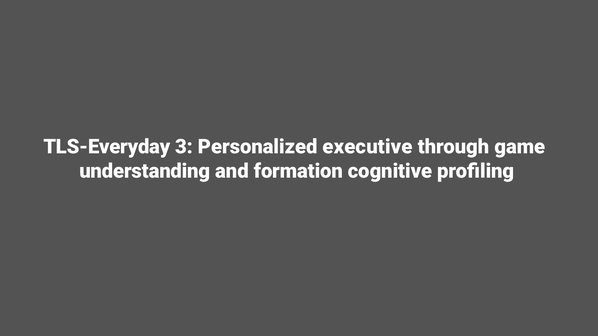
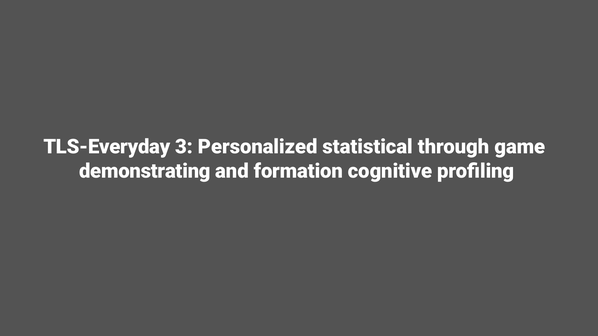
executive: executive -> statistical (368, 147)
understanding: understanding -> demonstrating (145, 171)
